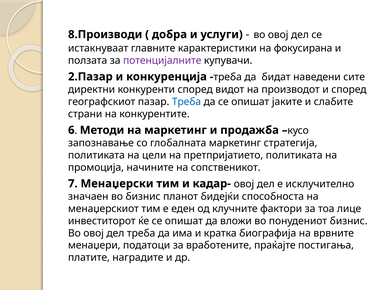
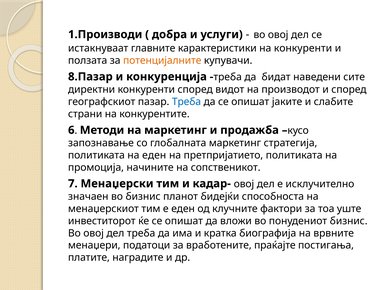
8.Производи: 8.Производи -> 1.Производи (105, 34)
на фокусирана: фокусирана -> конкуренти (303, 48)
потенцијалните colour: purple -> orange (162, 61)
2.Пазар: 2.Пазар -> 8.Пазар (90, 77)
на цели: цели -> еден (154, 155)
лице: лице -> уште (349, 209)
